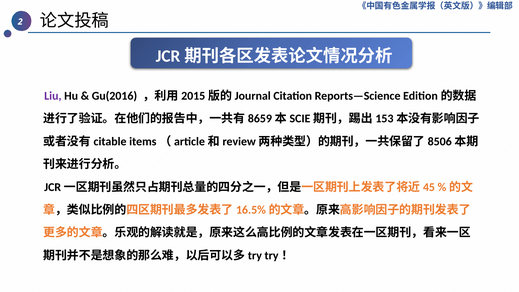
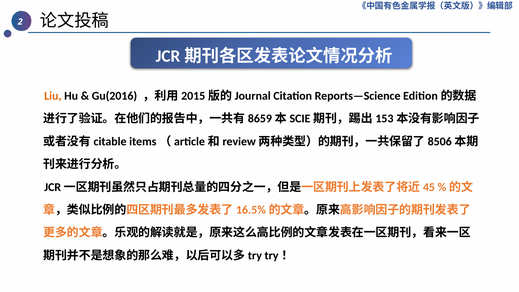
Liu colour: purple -> orange (53, 96)
